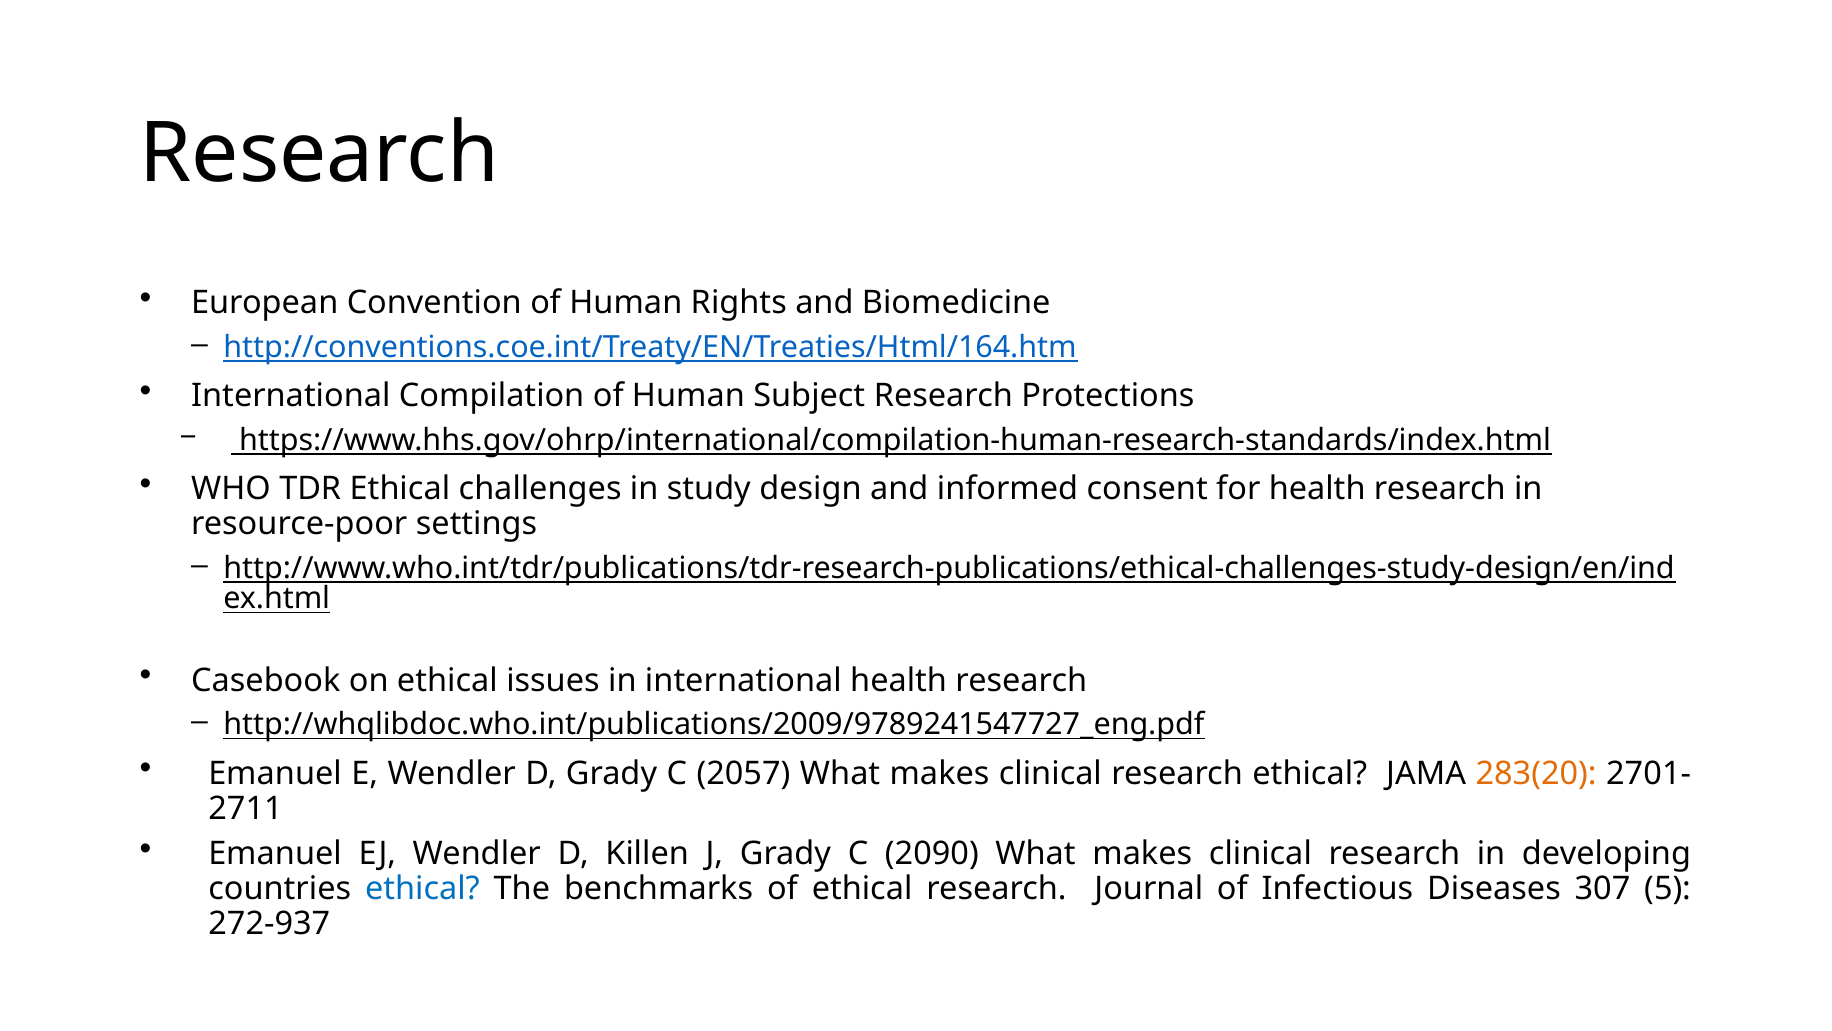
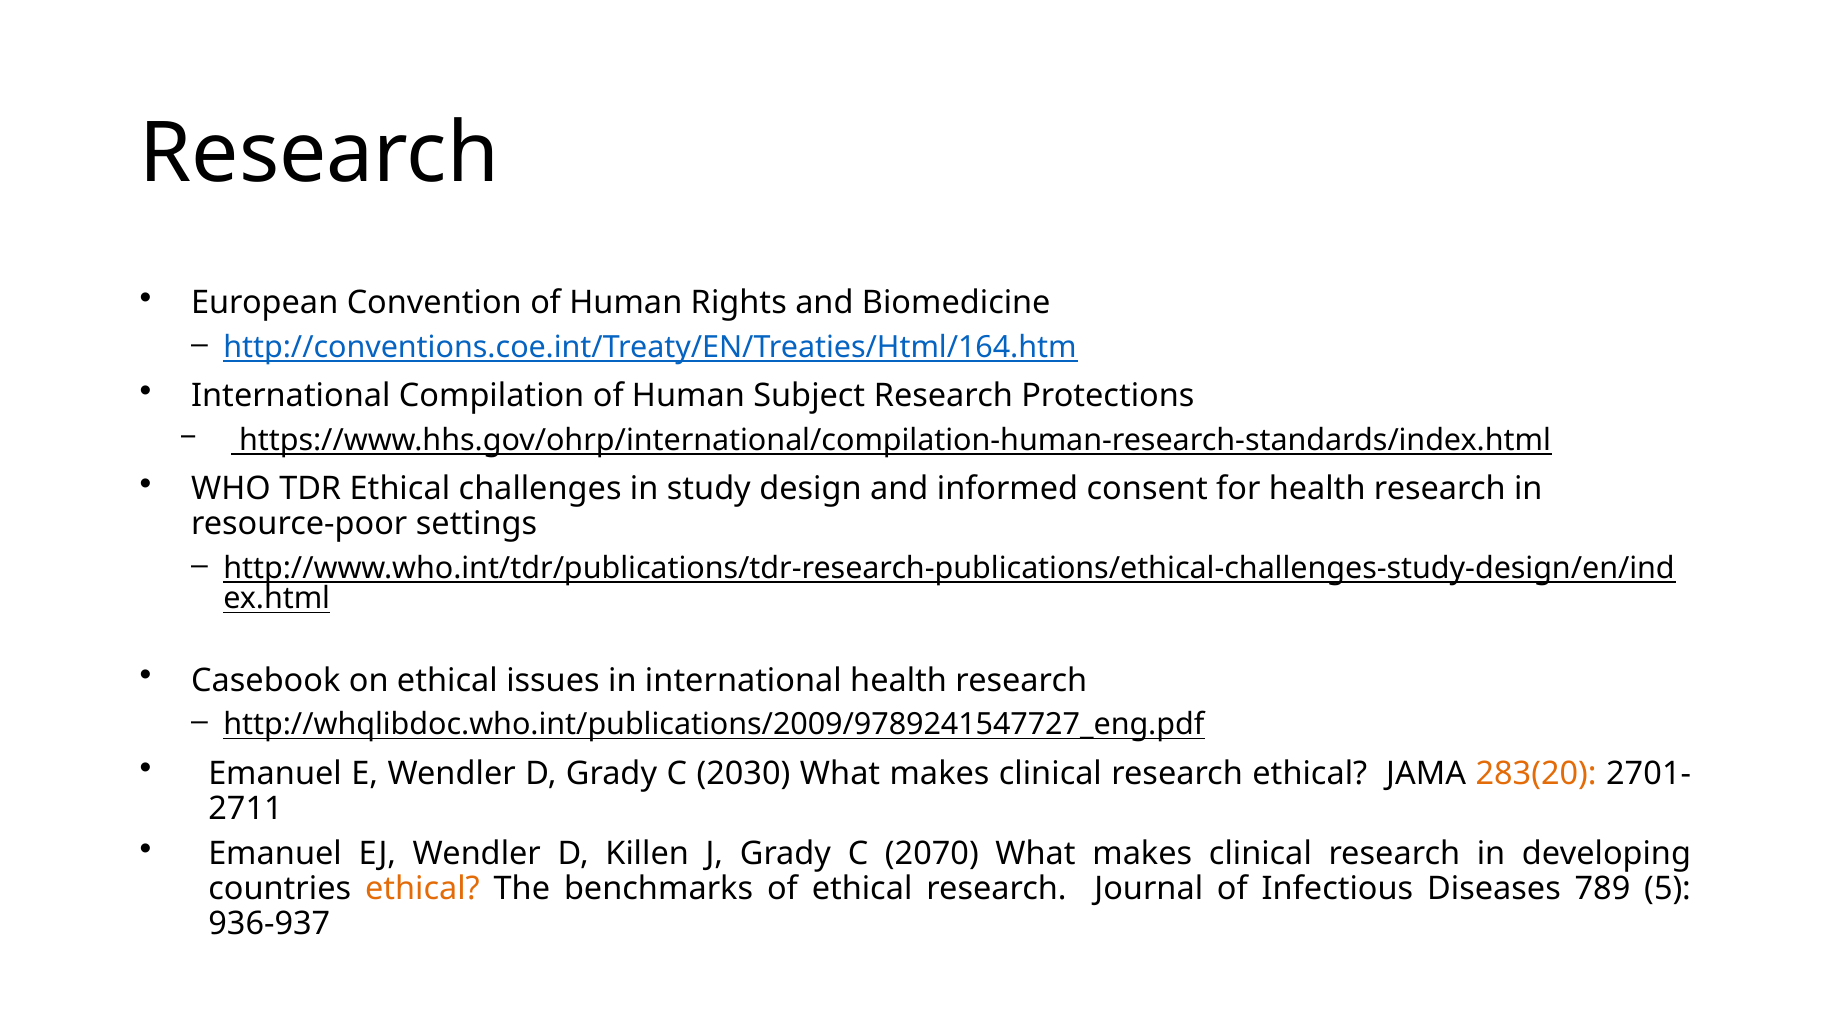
2057: 2057 -> 2030 (743, 773)
2090: 2090 -> 2070 (932, 853)
ethical colour: blue -> orange (422, 888)
307: 307 -> 789 (1602, 888)
272-937: 272-937 -> 936-937 (269, 923)
